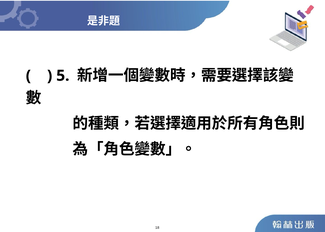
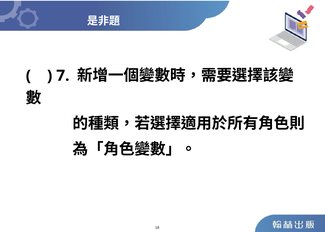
5: 5 -> 7 (63, 76)
